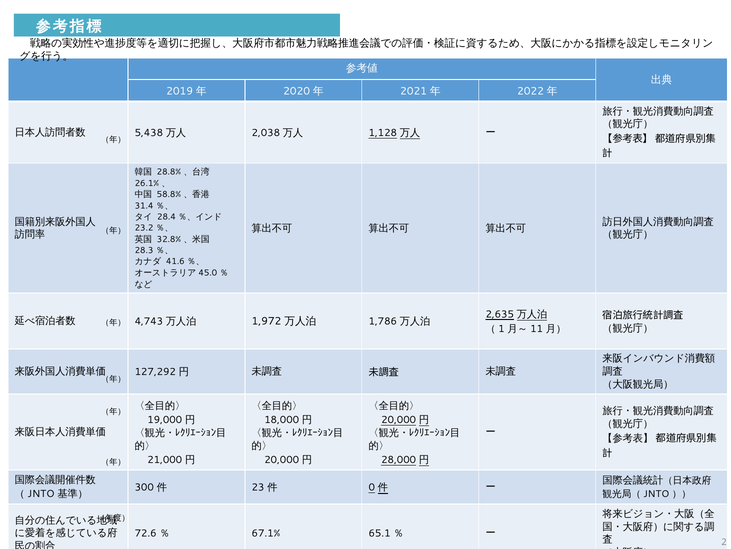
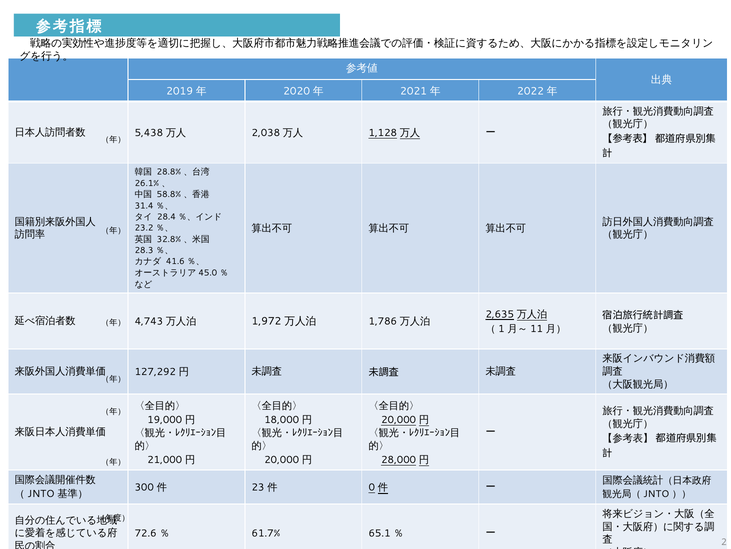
67.1%: 67.1% -> 61.7% (266, 533)
